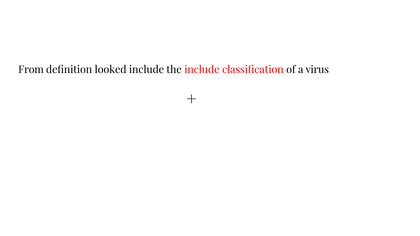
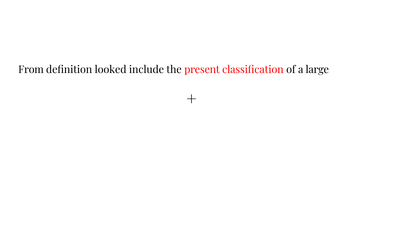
the include: include -> present (202, 70)
virus: virus -> large (317, 70)
